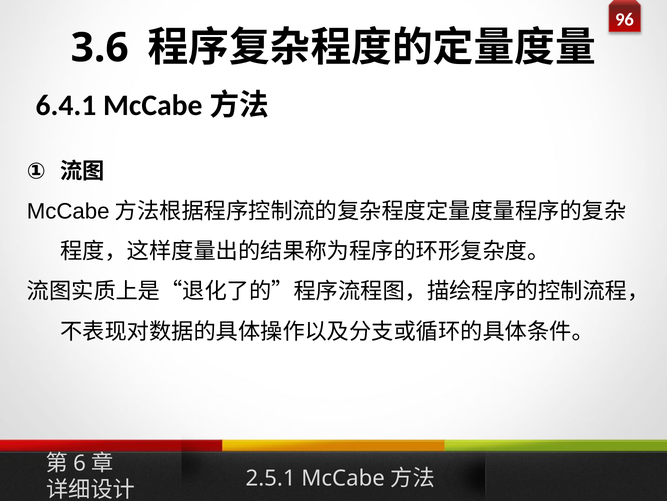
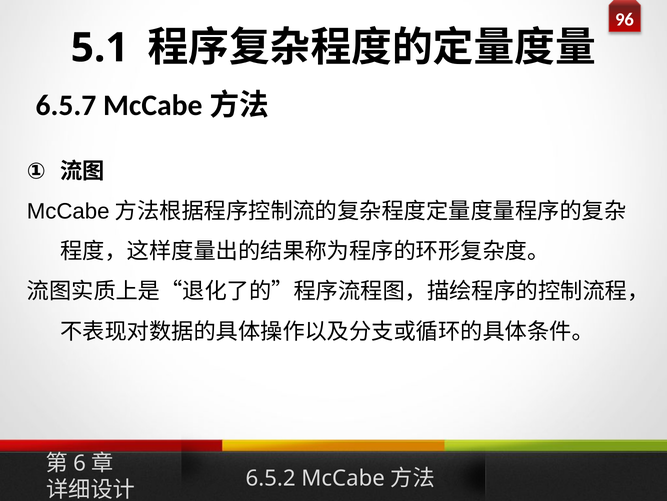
3.6: 3.6 -> 5.1 (100, 48)
6.4.1: 6.4.1 -> 6.5.7 (66, 105)
2.5.1: 2.5.1 -> 6.5.2 (271, 478)
